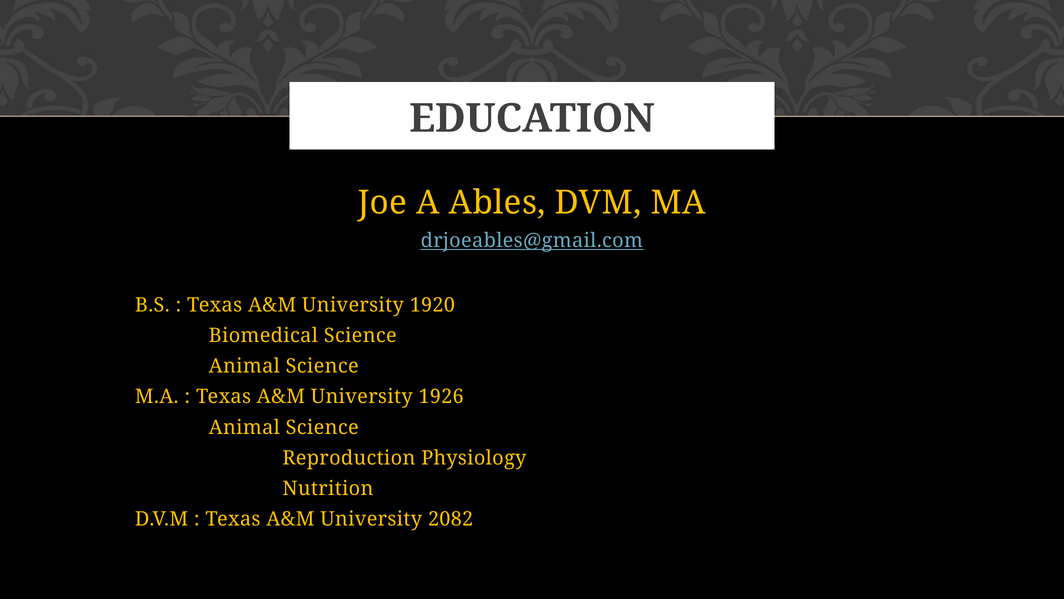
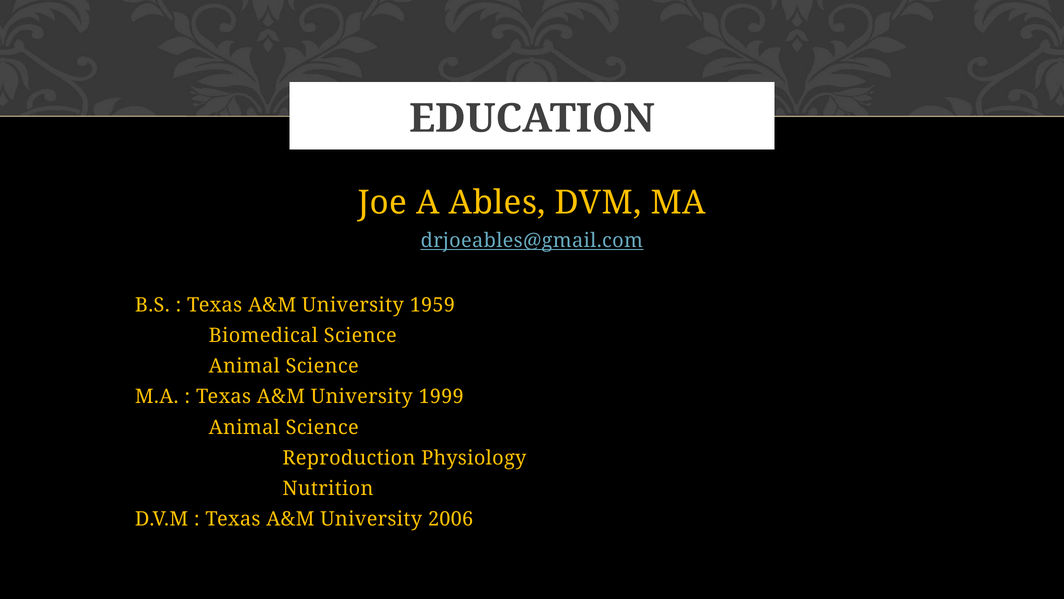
1920: 1920 -> 1959 (432, 305)
1926: 1926 -> 1999 (441, 396)
2082: 2082 -> 2006 (451, 519)
